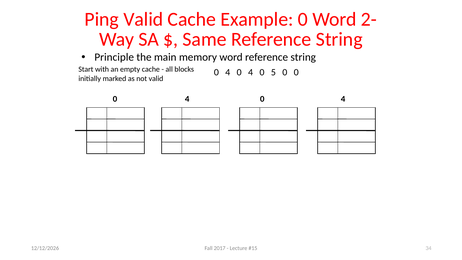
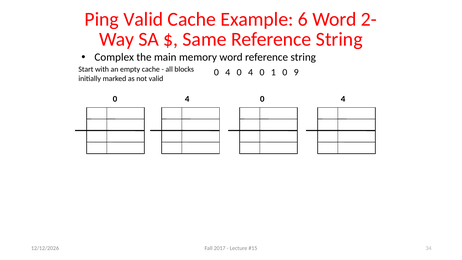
Example 0: 0 -> 6 (303, 19)
Principle: Principle -> Complex (114, 57)
5: 5 -> 1 (273, 72)
0 0: 0 -> 9 (296, 72)
